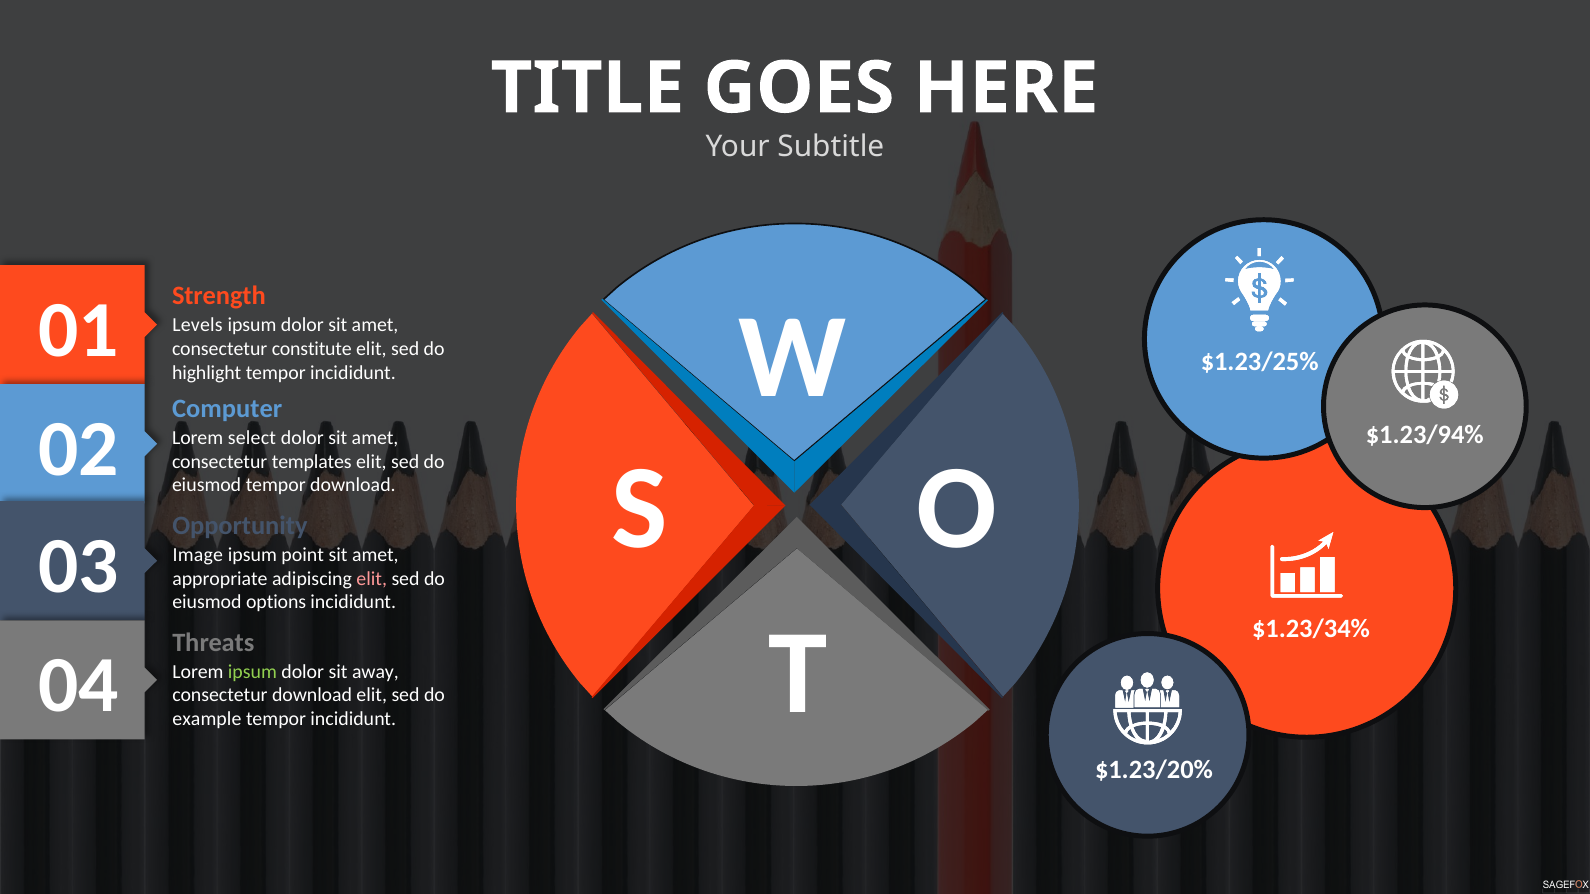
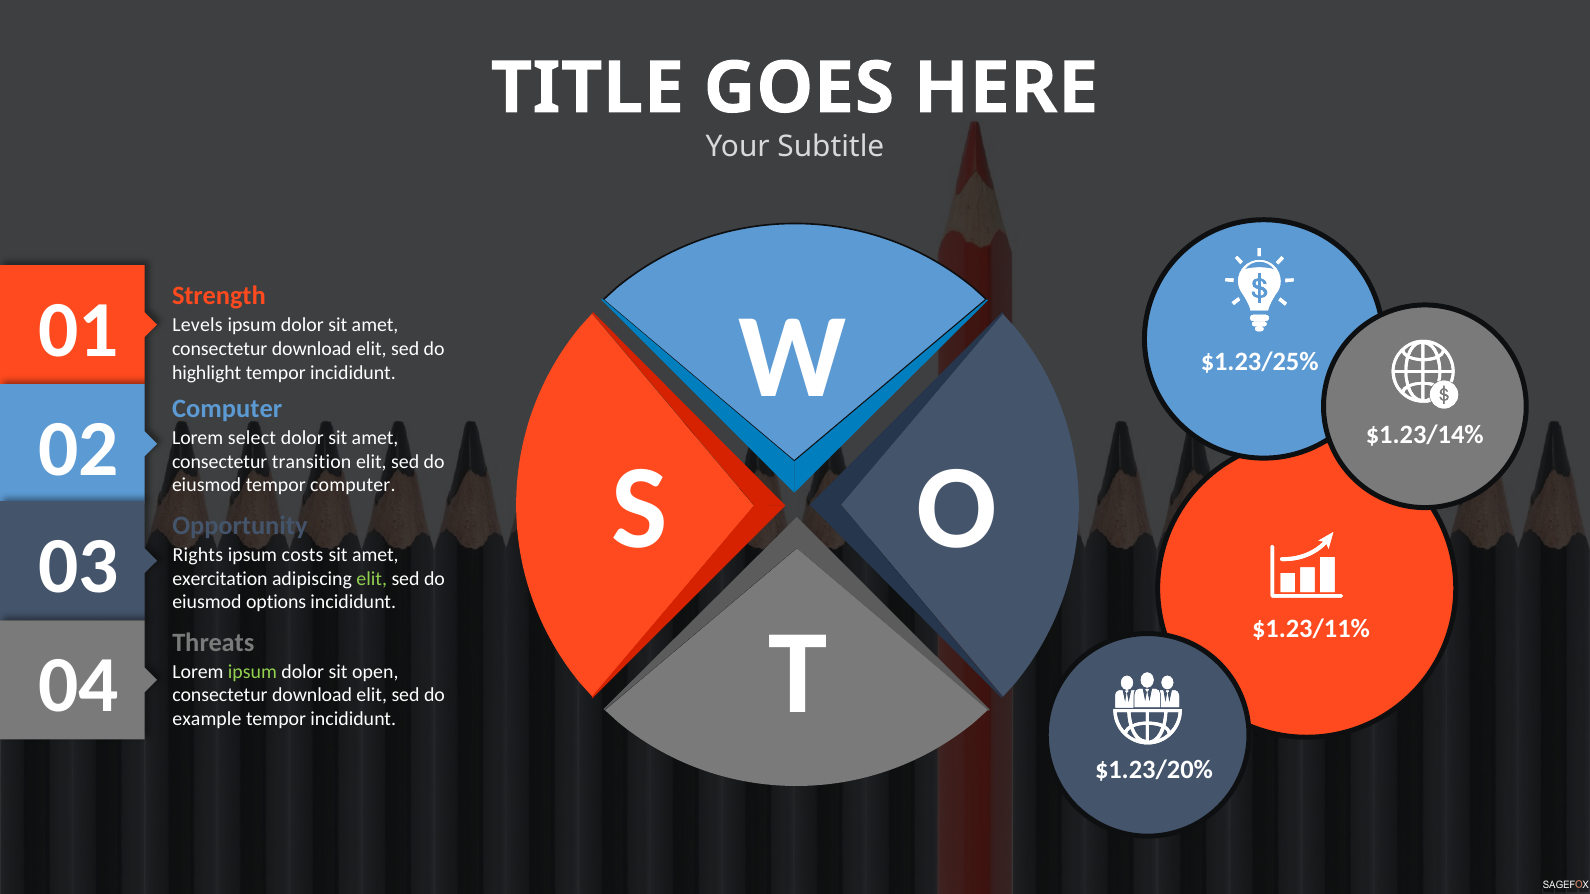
constitute: constitute -> download (312, 349)
$1.23/94%: $1.23/94% -> $1.23/14% (1425, 435)
templates: templates -> transition (312, 462)
tempor download: download -> computer (353, 486)
Image: Image -> Rights (198, 555)
point: point -> costs (303, 555)
appropriate: appropriate -> exercitation (220, 579)
elit colour: pink -> light green (372, 579)
$1.23/34%: $1.23/34% -> $1.23/11% (1311, 629)
away: away -> open (375, 672)
